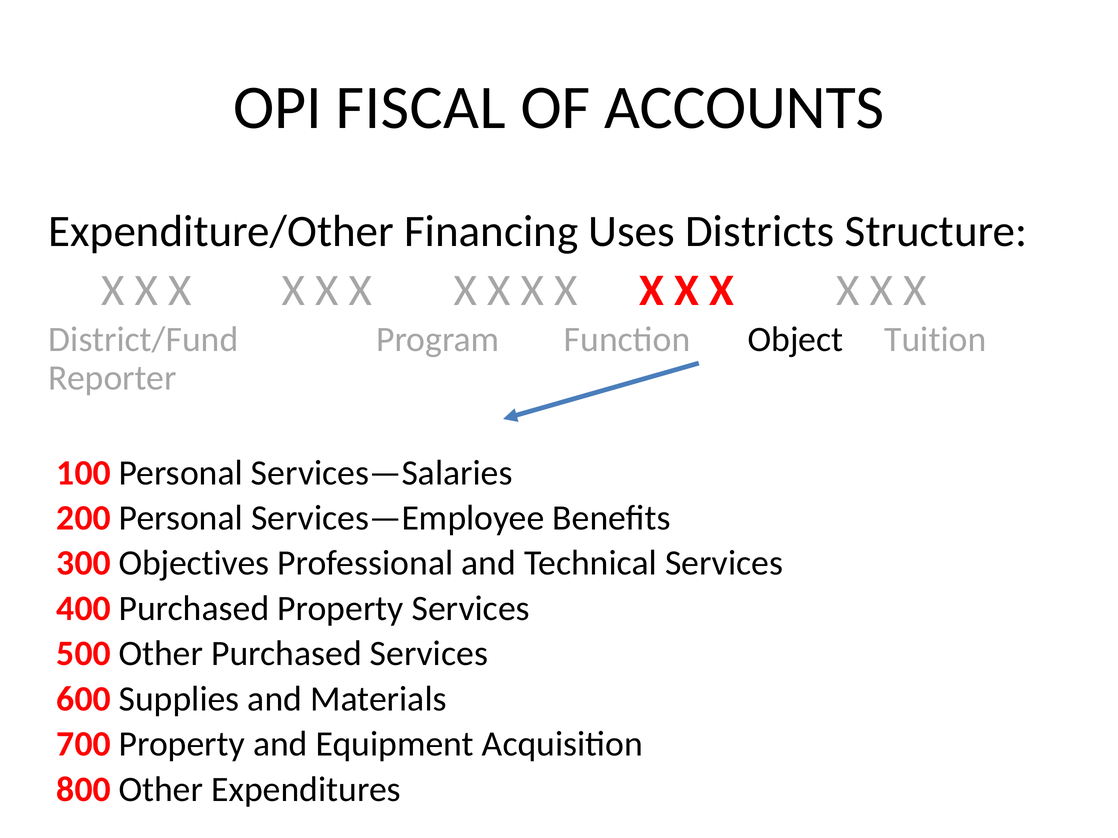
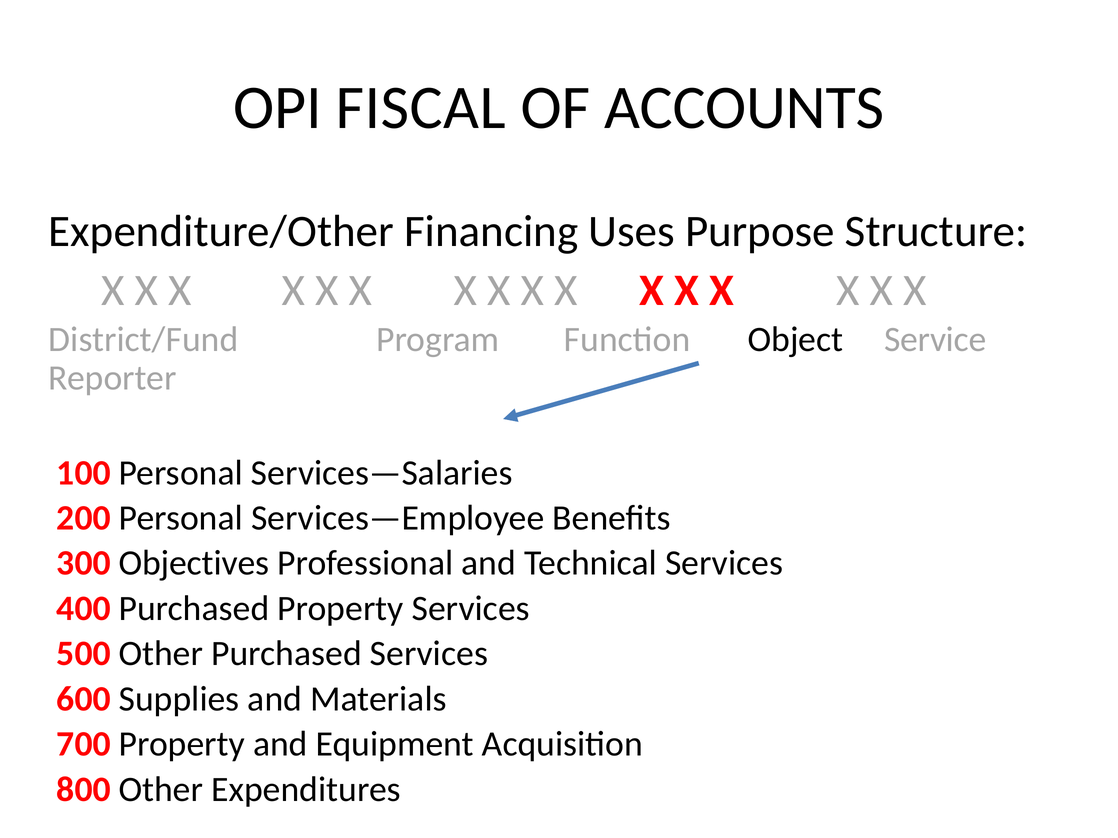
Districts: Districts -> Purpose (760, 231)
Tuition: Tuition -> Service (935, 340)
